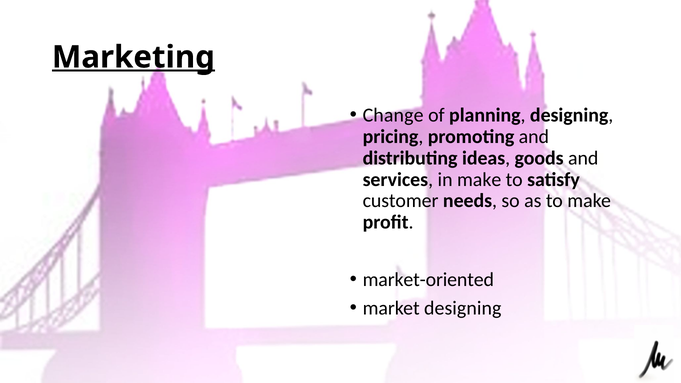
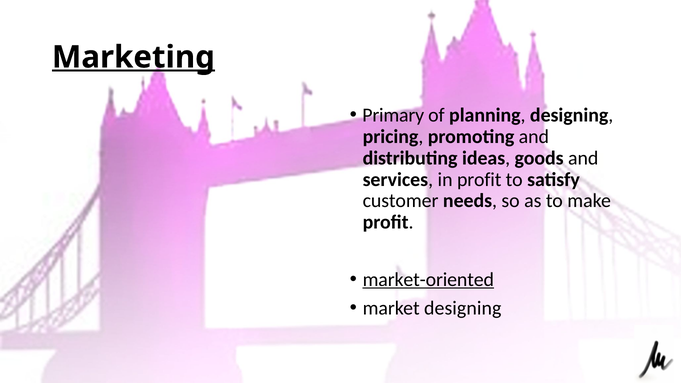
Change: Change -> Primary (393, 115)
in make: make -> profit (479, 180)
market-oriented underline: none -> present (428, 280)
